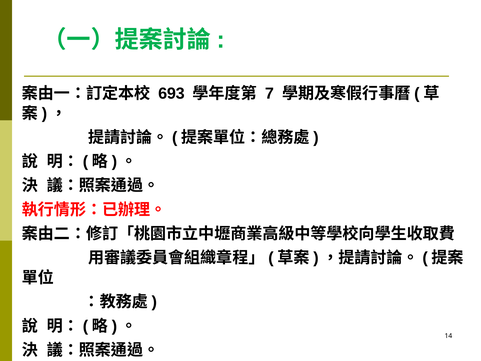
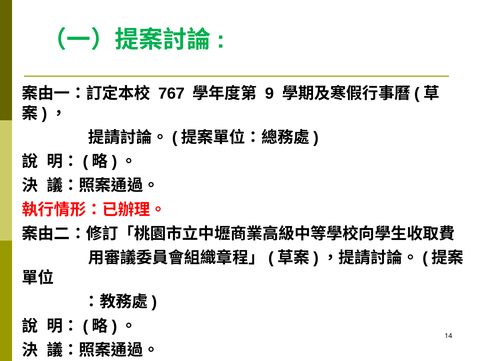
693: 693 -> 767 (171, 93)
7: 7 -> 9 (269, 93)
